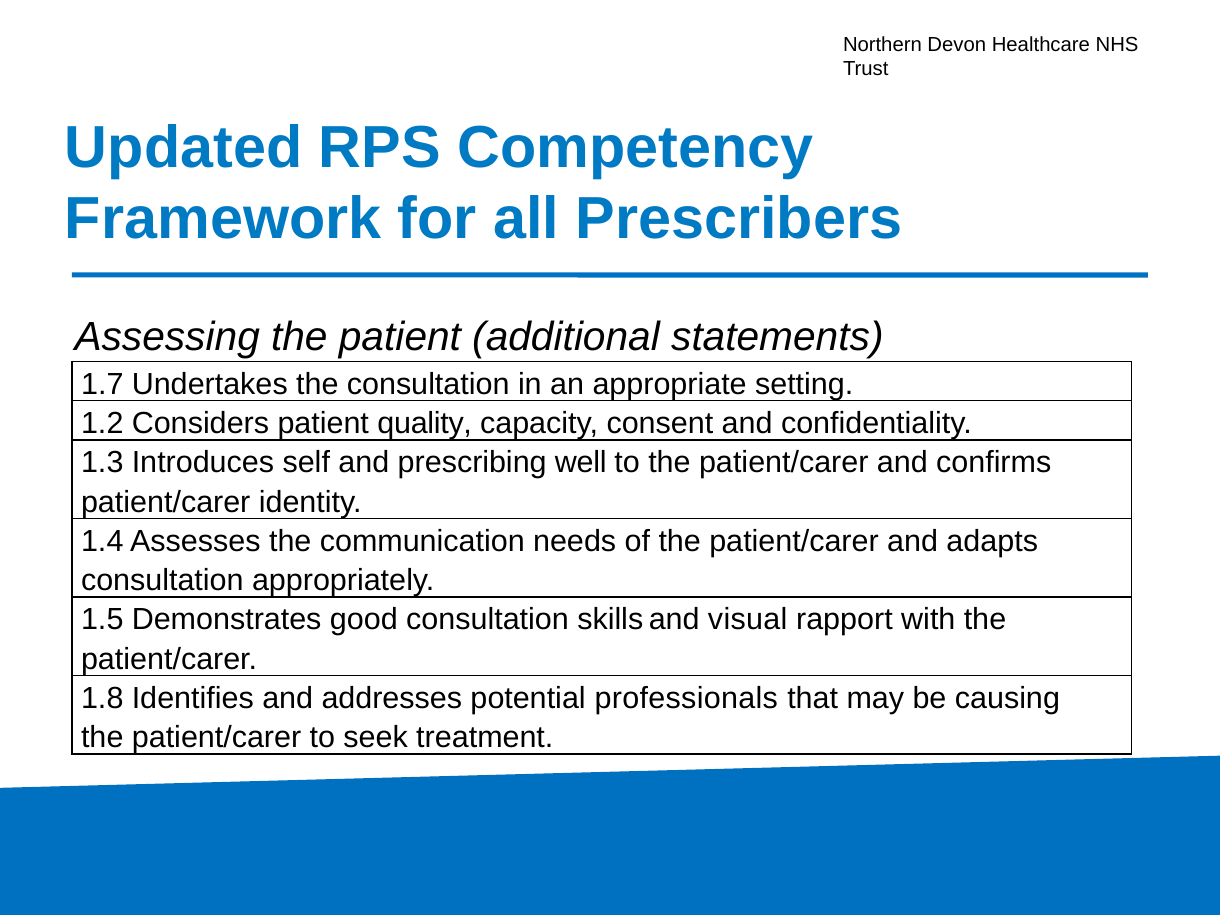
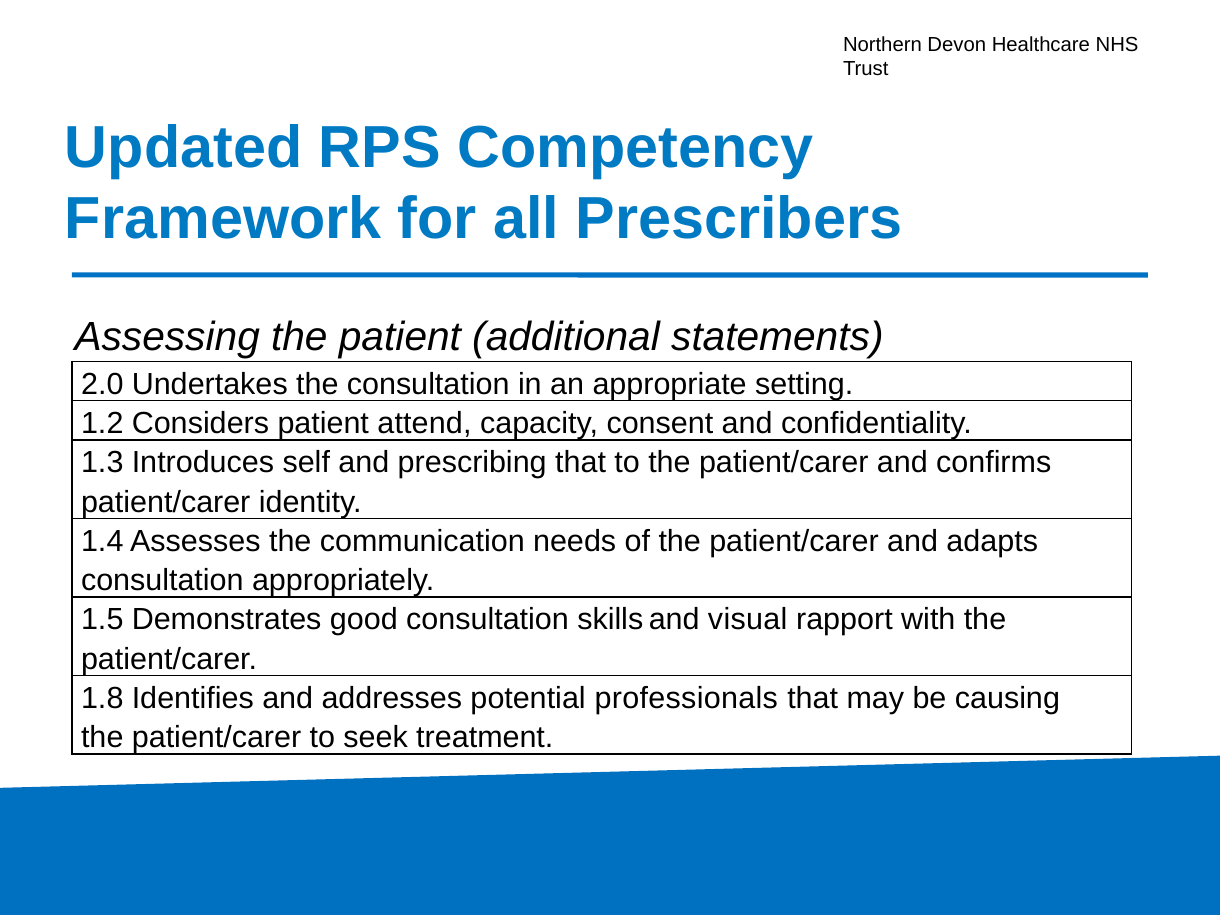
1.7: 1.7 -> 2.0 (102, 384)
quality: quality -> attend (424, 423)
prescribing well: well -> that (581, 463)
